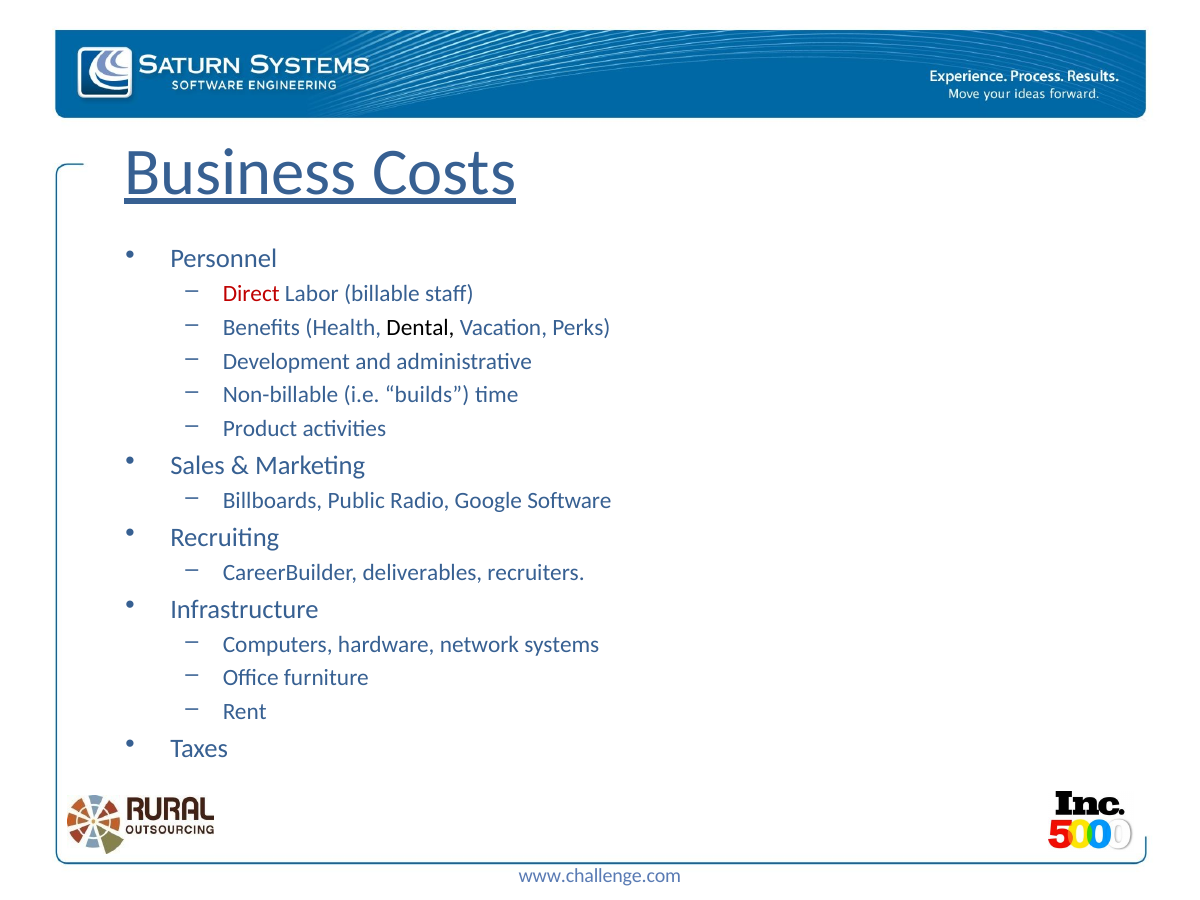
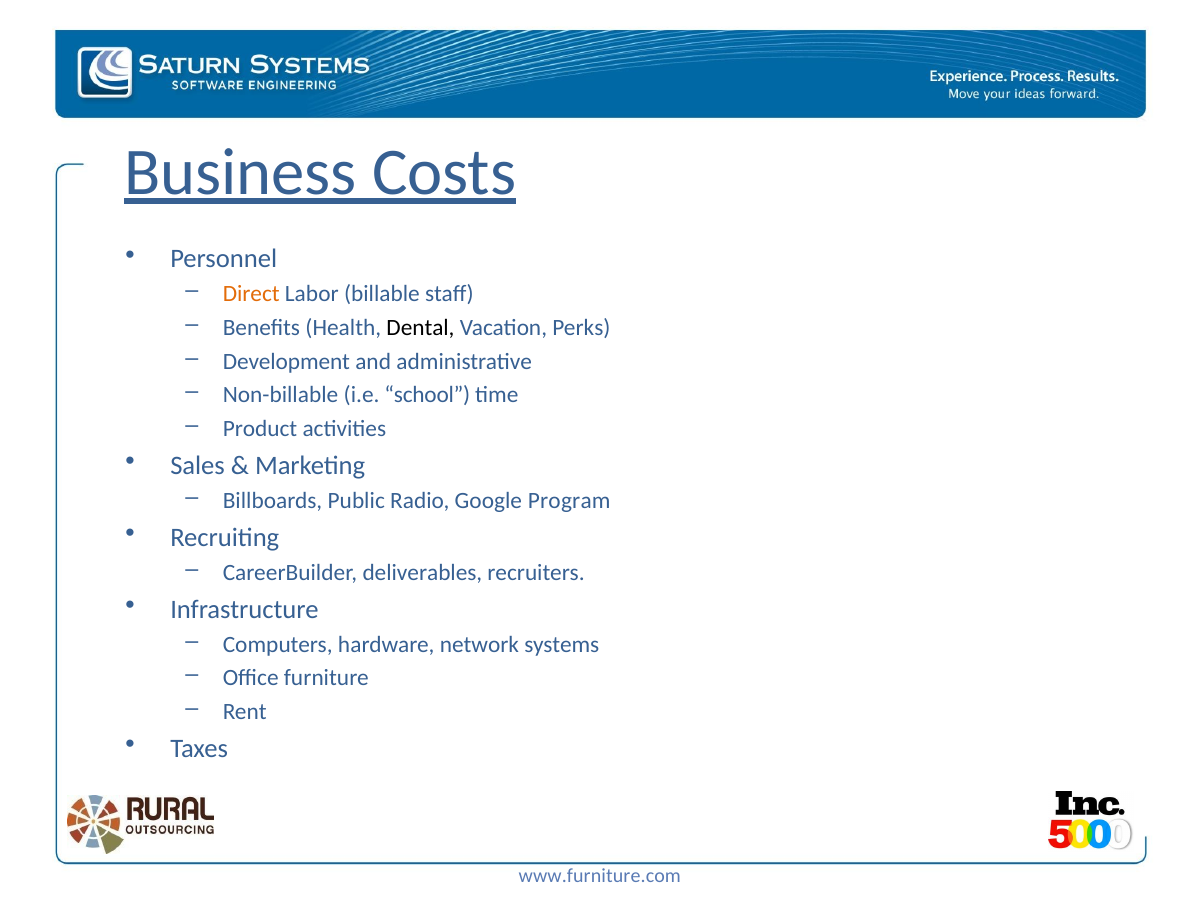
Direct colour: red -> orange (251, 294)
builds: builds -> school (427, 395)
Software: Software -> Program (569, 501)
www.challenge.com: www.challenge.com -> www.furniture.com (600, 875)
